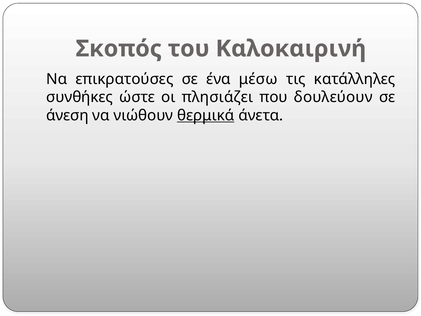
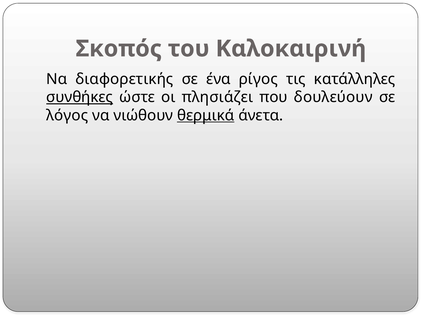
επικρατούσες: επικρατούσες -> διαφορετικής (124, 79)
μέσω: μέσω -> ρίγος (258, 79)
συνθήκες underline: none -> present (80, 97)
άνεση: άνεση -> λόγος (67, 115)
